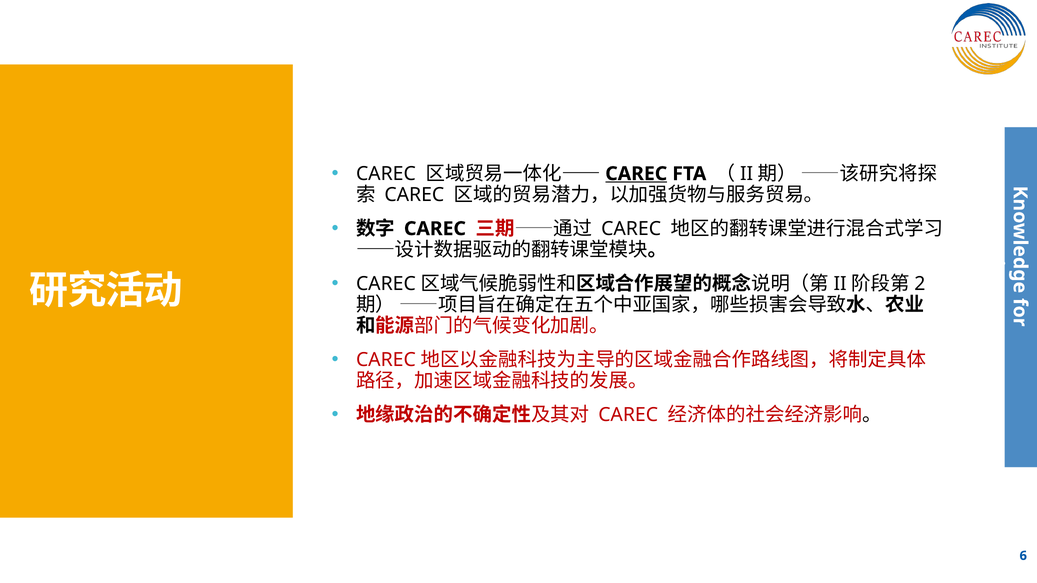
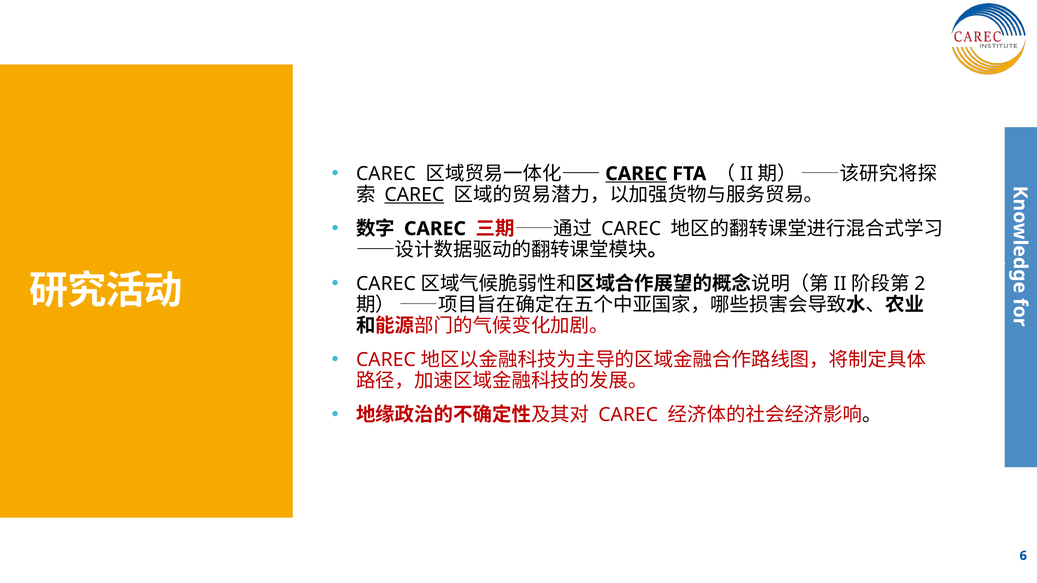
CAREC underline: none -> present (414, 195)
